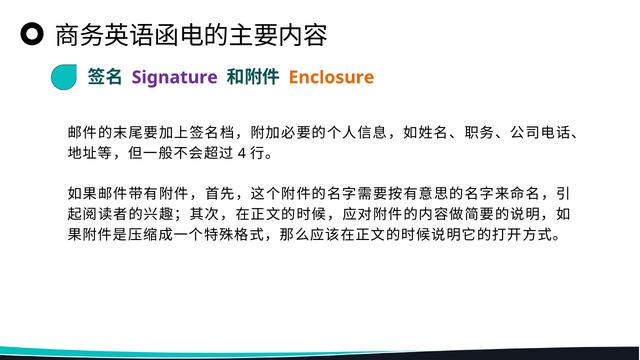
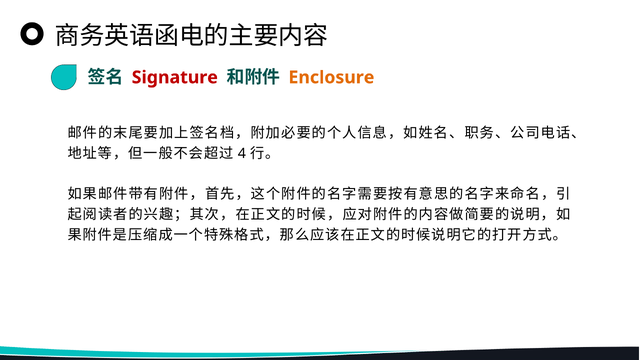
Signature colour: purple -> red (175, 77)
